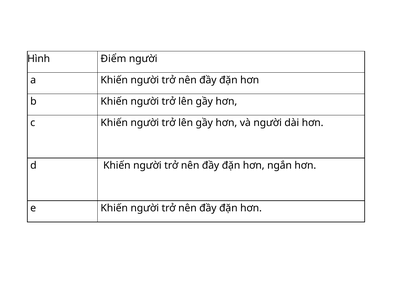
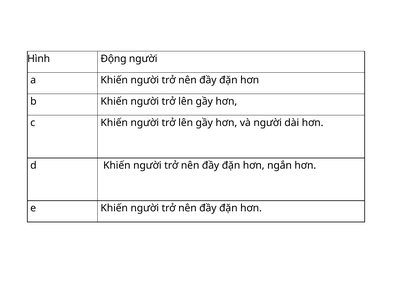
Điểm: Điểm -> Động (114, 59)
